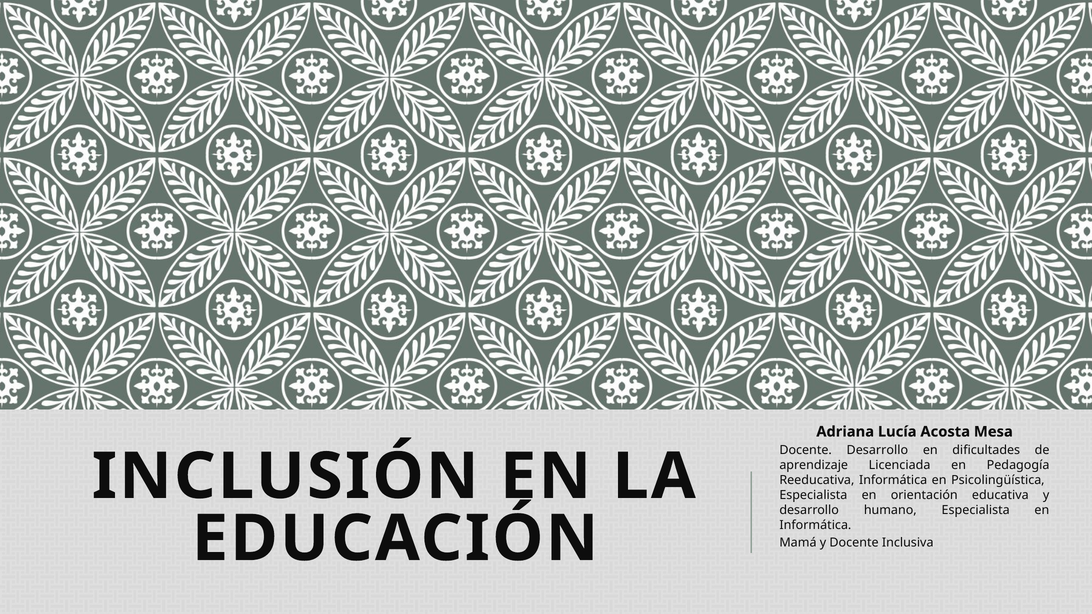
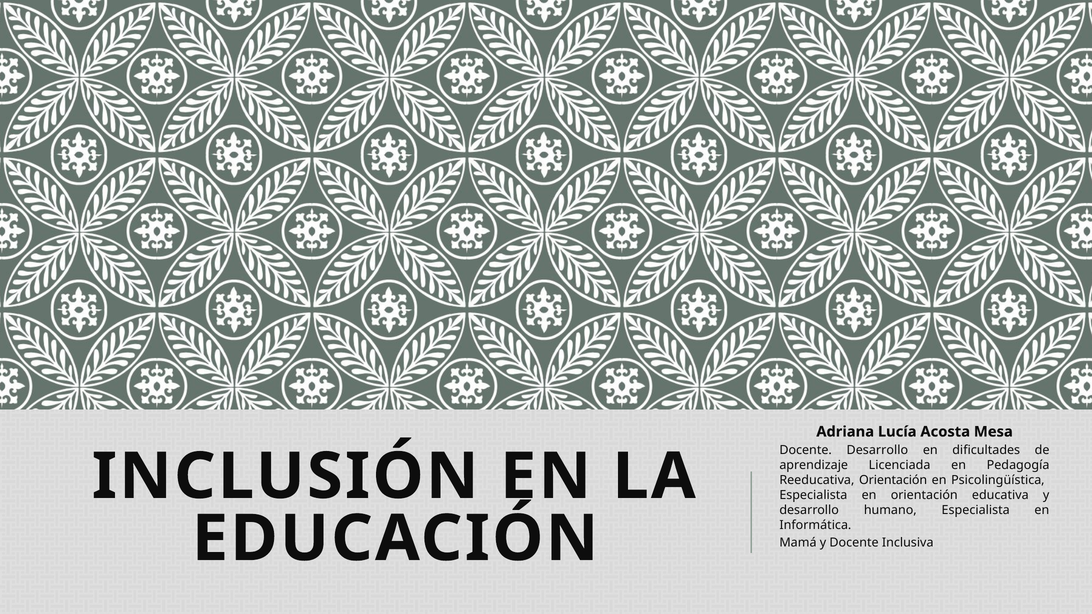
Reeducativa Informática: Informática -> Orientación (893, 480)
